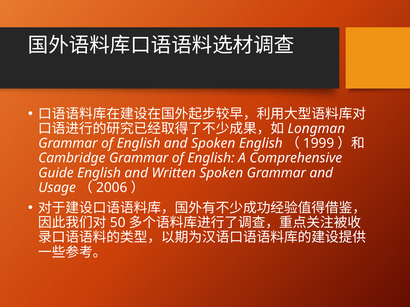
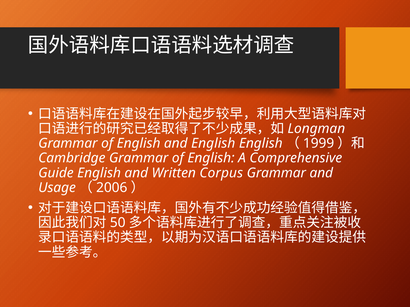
and Spoken: Spoken -> English (213, 144)
Written Spoken: Spoken -> Corpus (221, 173)
